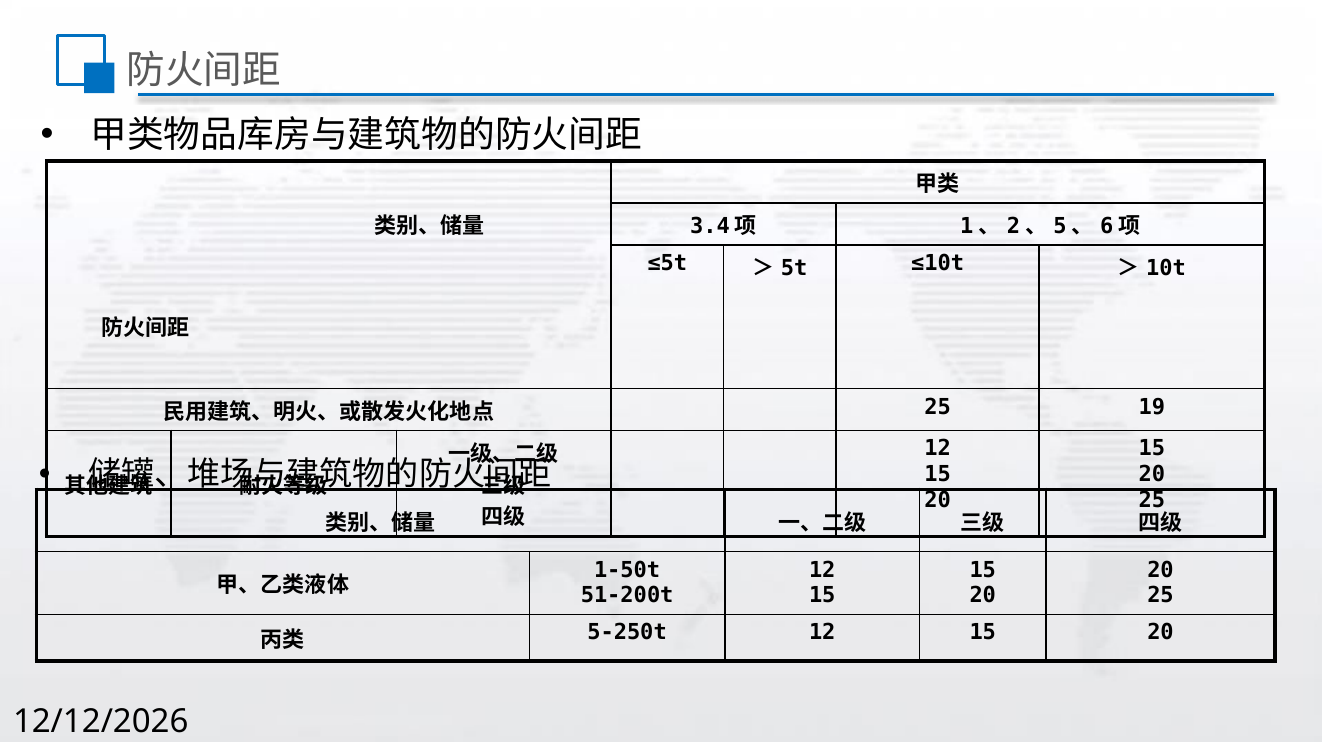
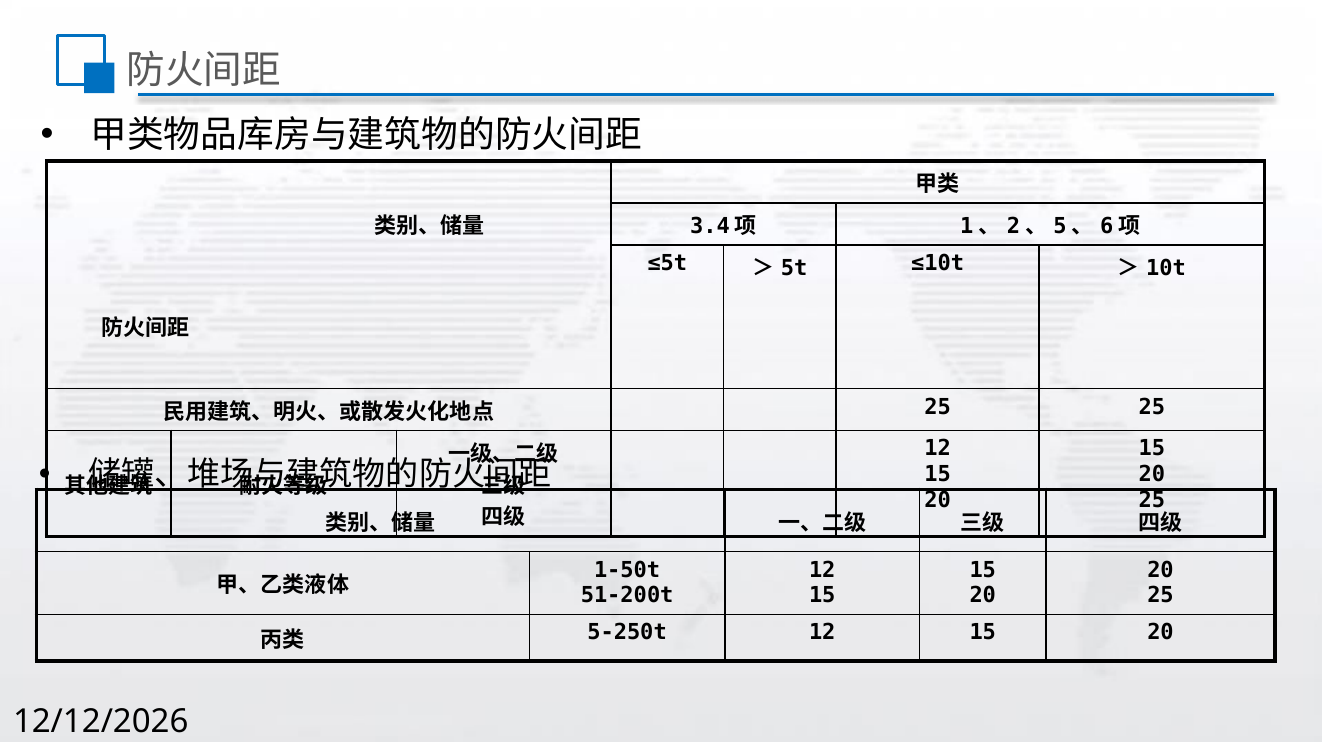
25 19: 19 -> 25 (1152, 407)
